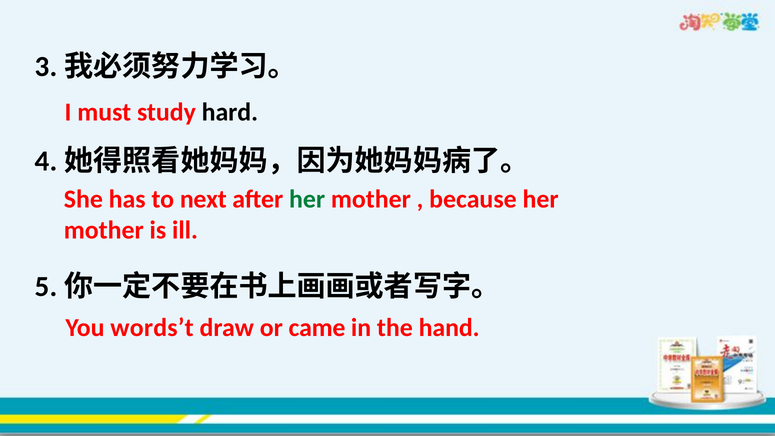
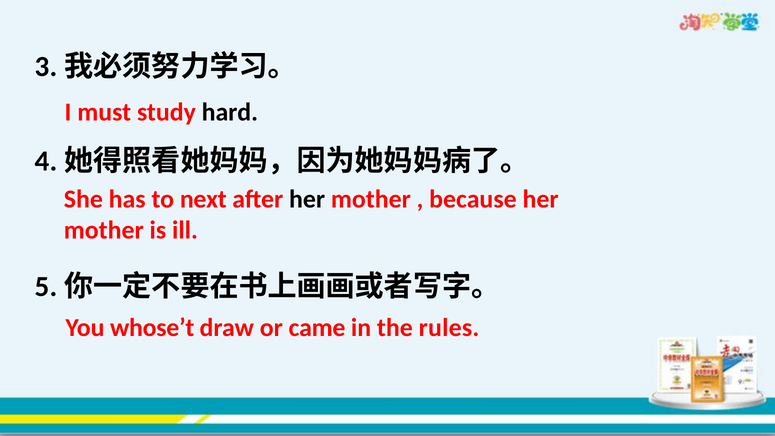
her colour: green -> black (307, 199)
words’t: words’t -> whose’t (152, 328)
hand: hand -> rules (449, 328)
